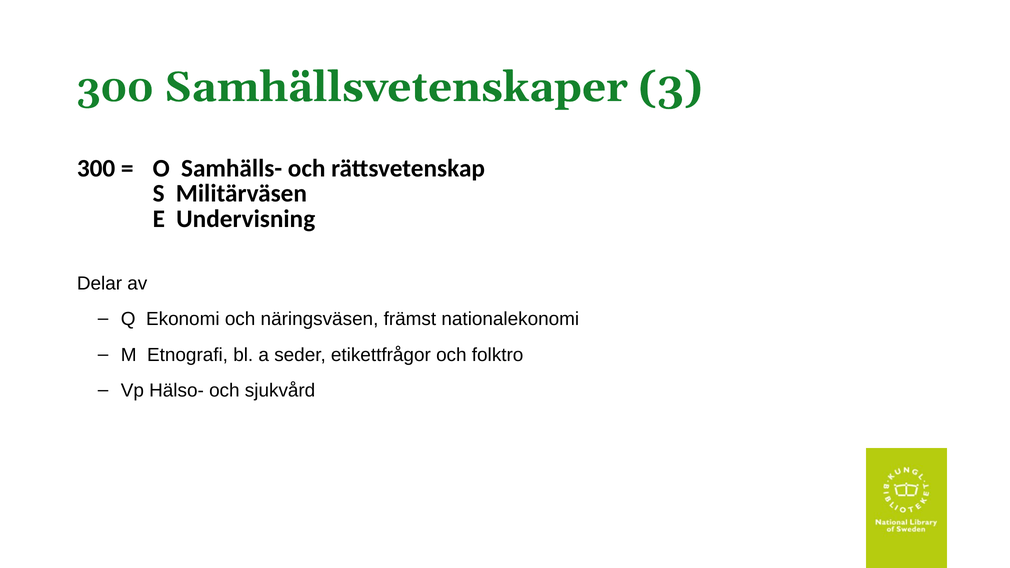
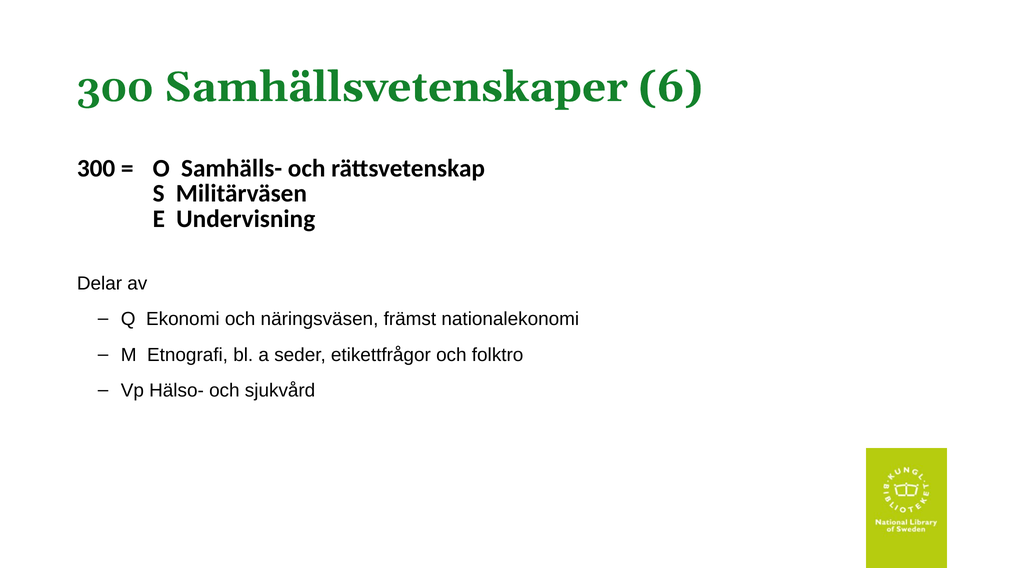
3: 3 -> 6 (671, 87)
